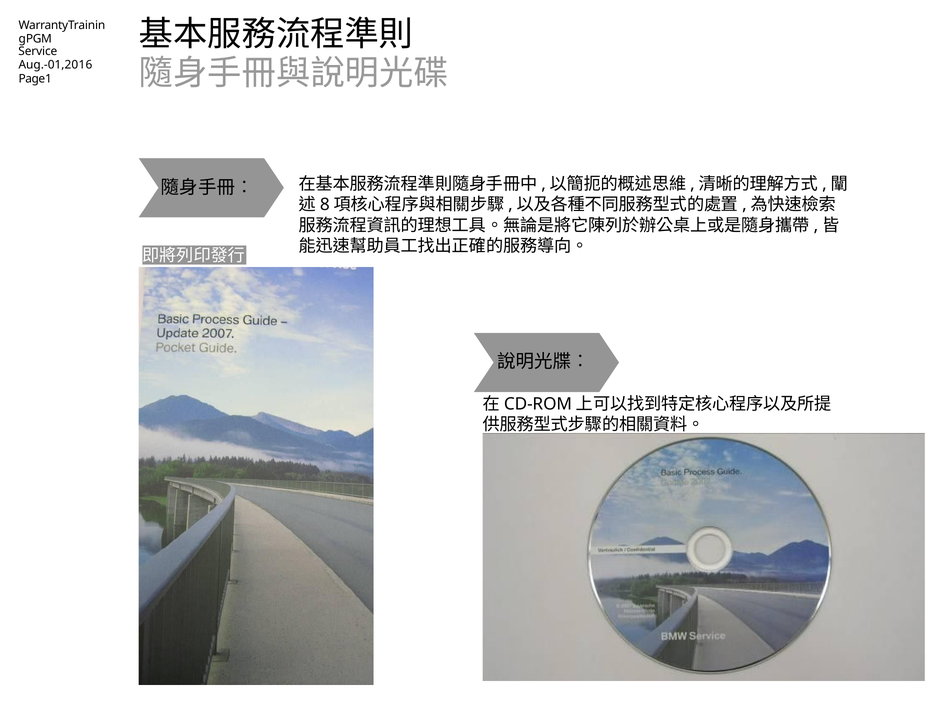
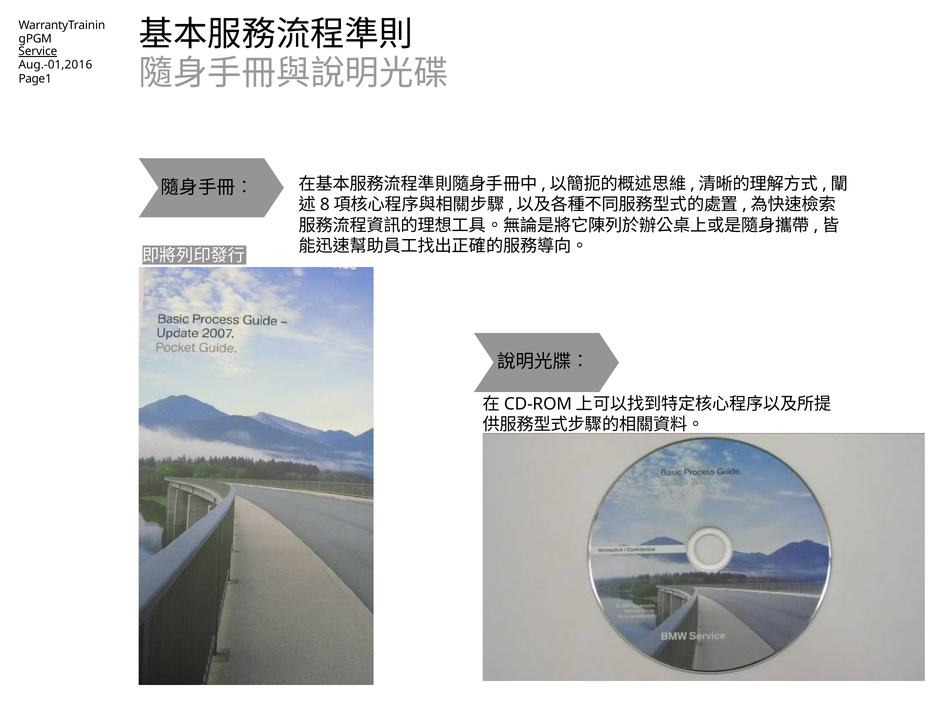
Service underline: none -> present (38, 51)
